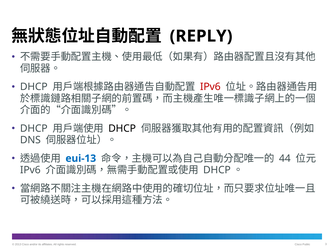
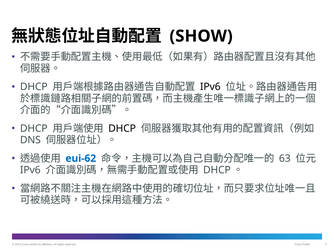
REPLY: REPLY -> SHOW (201, 36)
IPv6 colour: red -> black (210, 87)
eui-13: eui-13 -> eui-62 (81, 158)
44: 44 -> 63 (285, 158)
